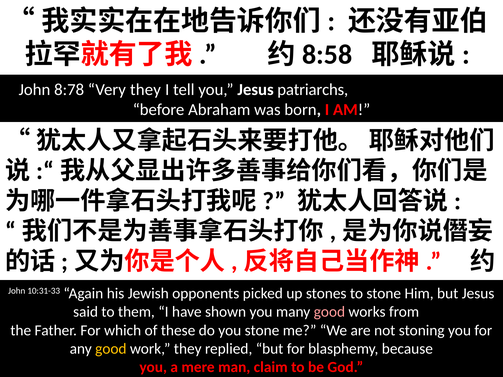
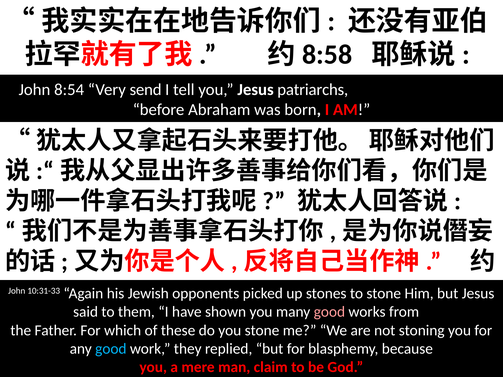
8:78: 8:78 -> 8:54 (69, 90)
Very they: they -> send (146, 90)
good colour: yellow -> light blue (111, 349)
